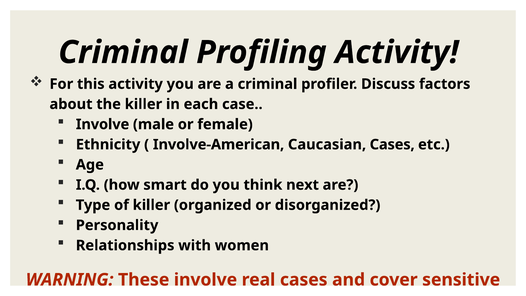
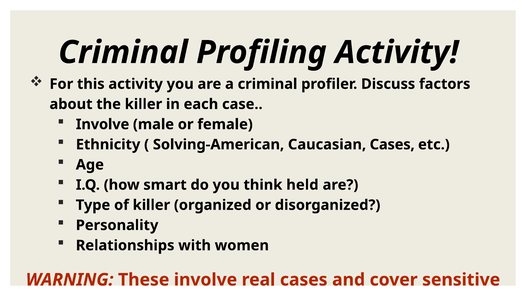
Involve-American: Involve-American -> Solving-American (219, 144)
next: next -> held (302, 185)
